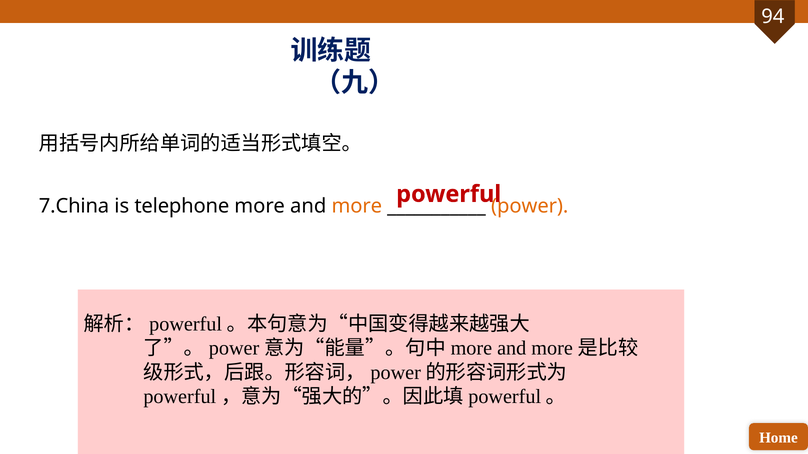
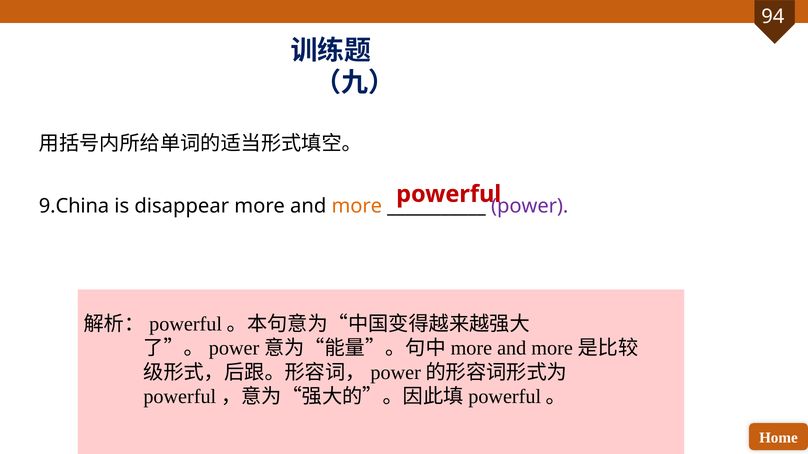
7.China: 7.China -> 9.China (74, 207)
telephone: telephone -> disappear (182, 207)
power colour: orange -> purple (530, 207)
